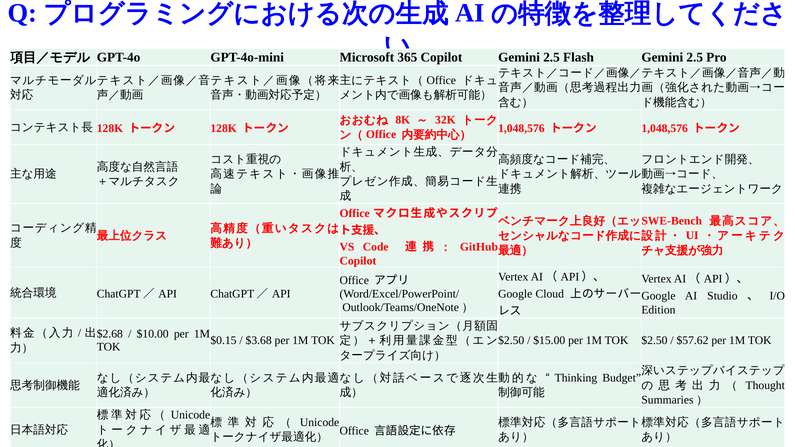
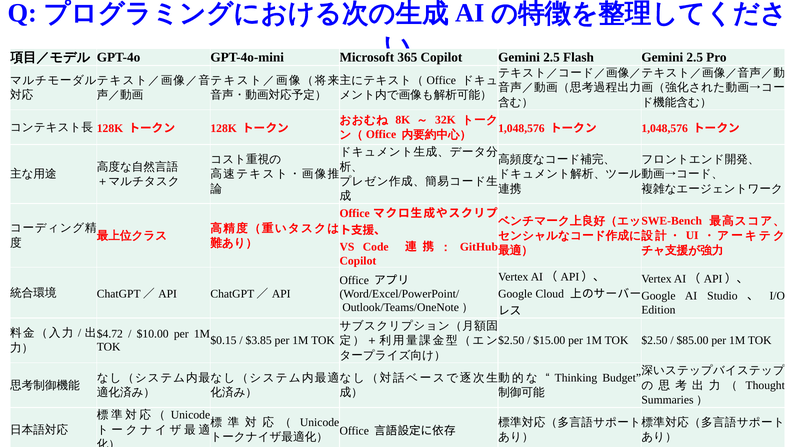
$2.68: $2.68 -> $4.72 (110, 334)
$3.68: $3.68 -> $3.85 (259, 341)
$57.62: $57.62 -> $85.00 (693, 341)
